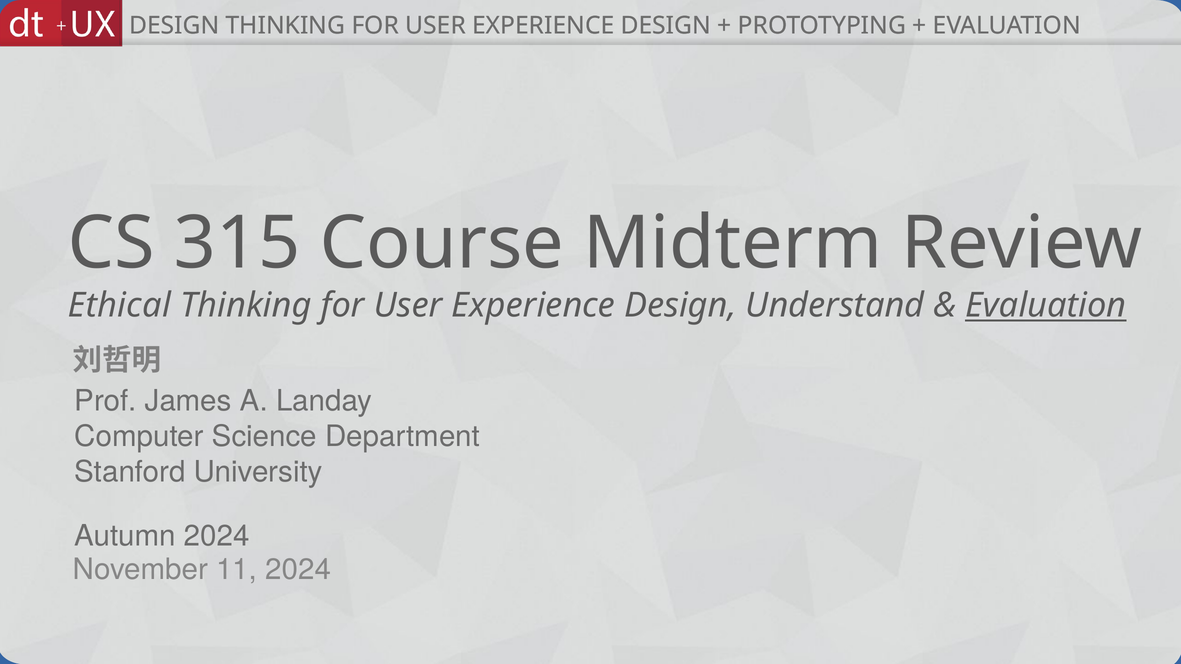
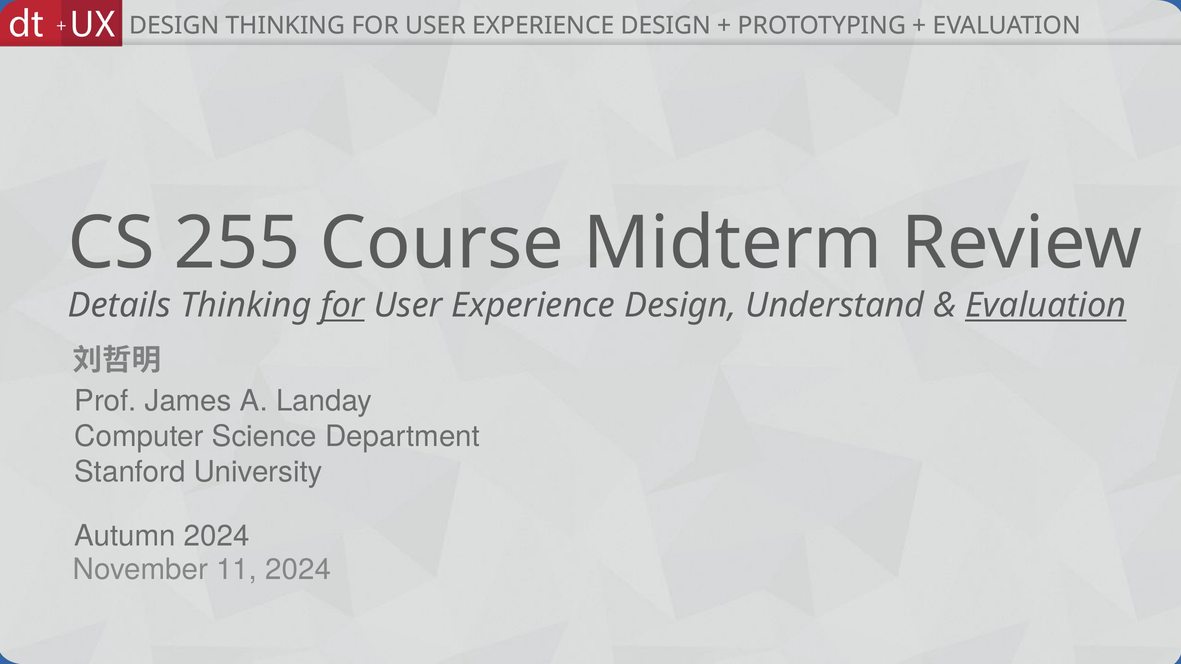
315: 315 -> 255 (237, 244)
Ethical: Ethical -> Details (119, 306)
for underline: none -> present (343, 306)
